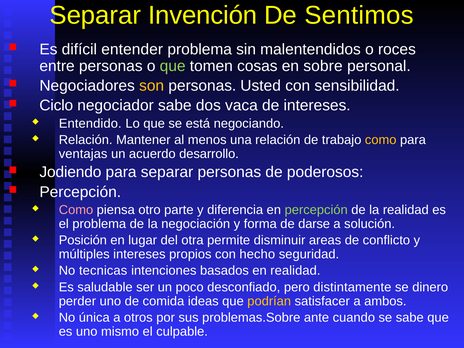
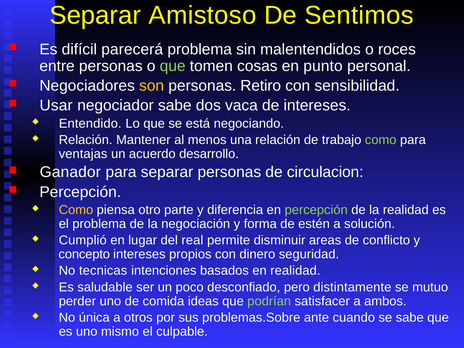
Invención: Invención -> Amistoso (202, 15)
entender: entender -> parecerá (132, 49)
sobre: sobre -> punto (323, 66)
Usted: Usted -> Retiro (261, 86)
Ciclo: Ciclo -> Usar (56, 106)
como colour: yellow -> light green (381, 140)
Jodiendo: Jodiendo -> Ganador (70, 172)
poderosos: poderosos -> circulacion (325, 172)
Como colour: pink -> yellow (76, 210)
darse: darse -> estén (314, 224)
Posición: Posición -> Cumplió (83, 240)
otra: otra -> real (192, 240)
múltiples: múltiples -> concepto (84, 254)
hecho: hecho -> dinero (257, 254)
dinero: dinero -> mutuo (430, 287)
podrían colour: yellow -> light green (269, 301)
